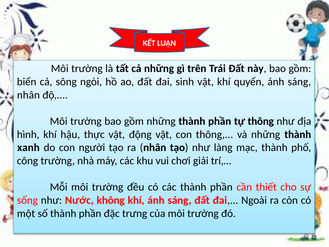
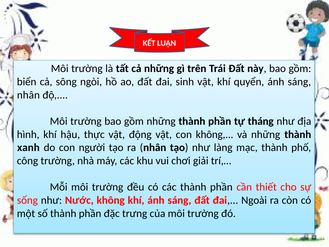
tự thông: thông -> tháng (261, 121)
con thông: thông -> không (215, 134)
